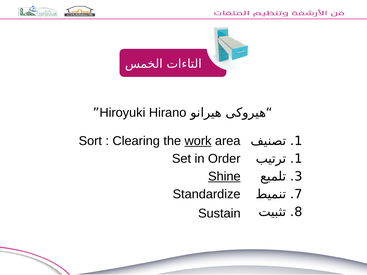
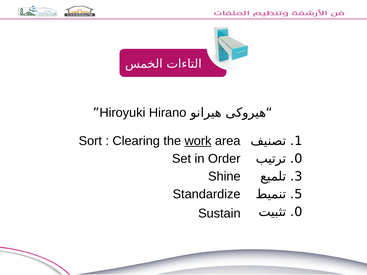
Order 1: 1 -> 0 (298, 159)
Shine underline: present -> none (224, 177)
7: 7 -> 5 (298, 194)
Sustain 8: 8 -> 0 (298, 212)
